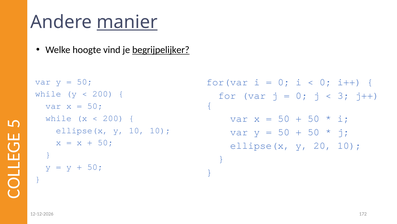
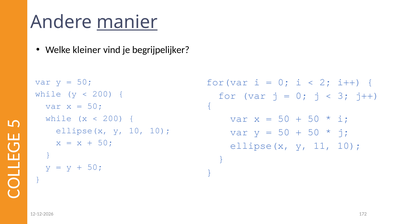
hoogte: hoogte -> kleiner (87, 50)
begrijpelijker underline: present -> none (161, 50)
0: 0 -> 2 (325, 82)
20: 20 -> 11 (322, 145)
